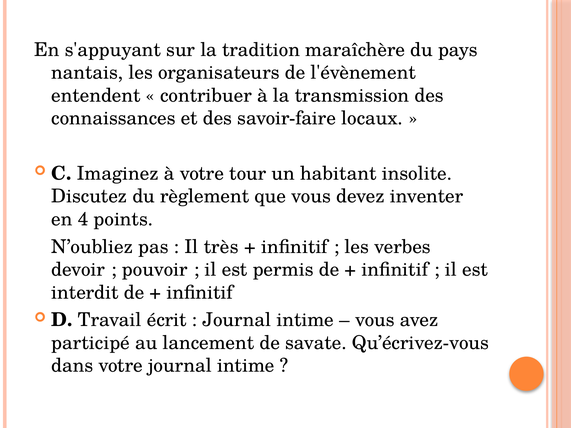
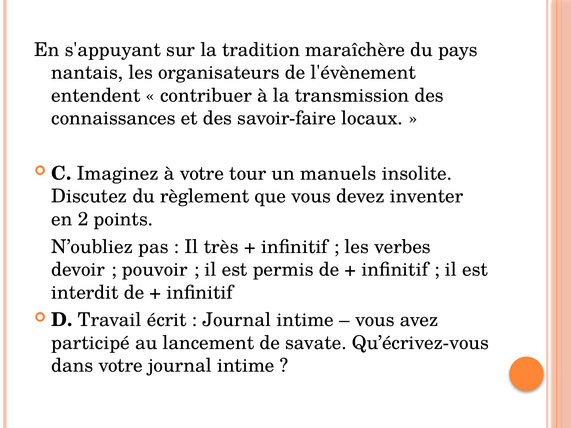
habitant: habitant -> manuels (338, 174)
4: 4 -> 2 (83, 219)
